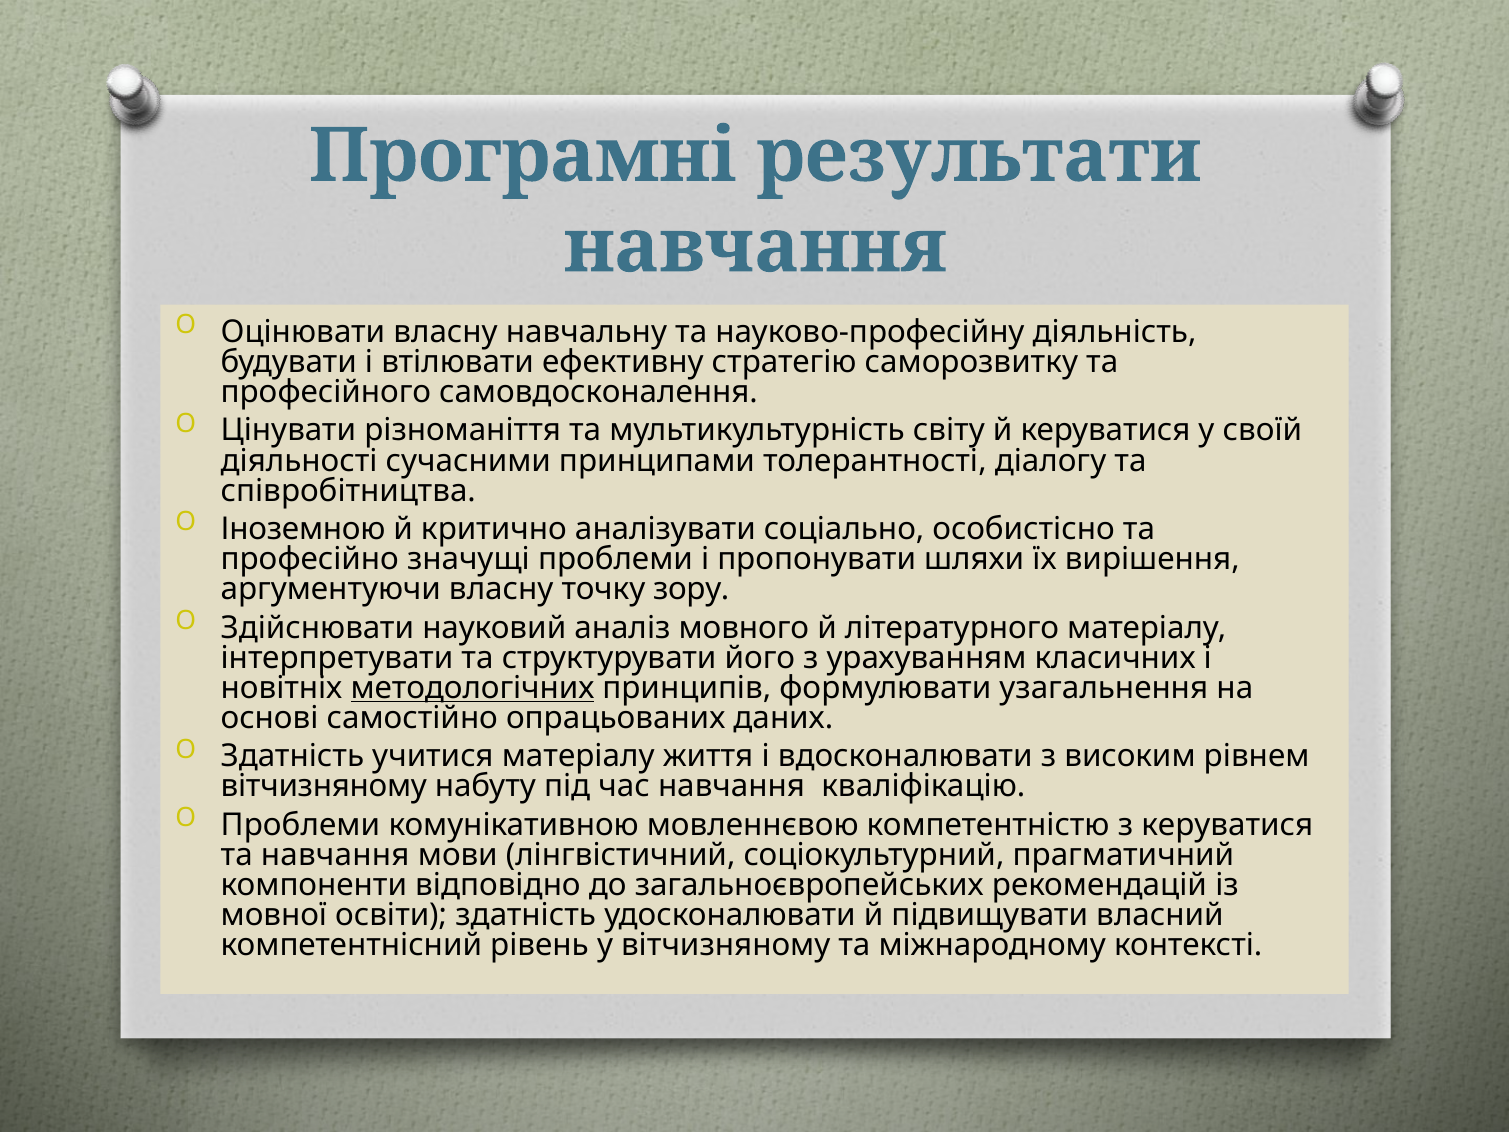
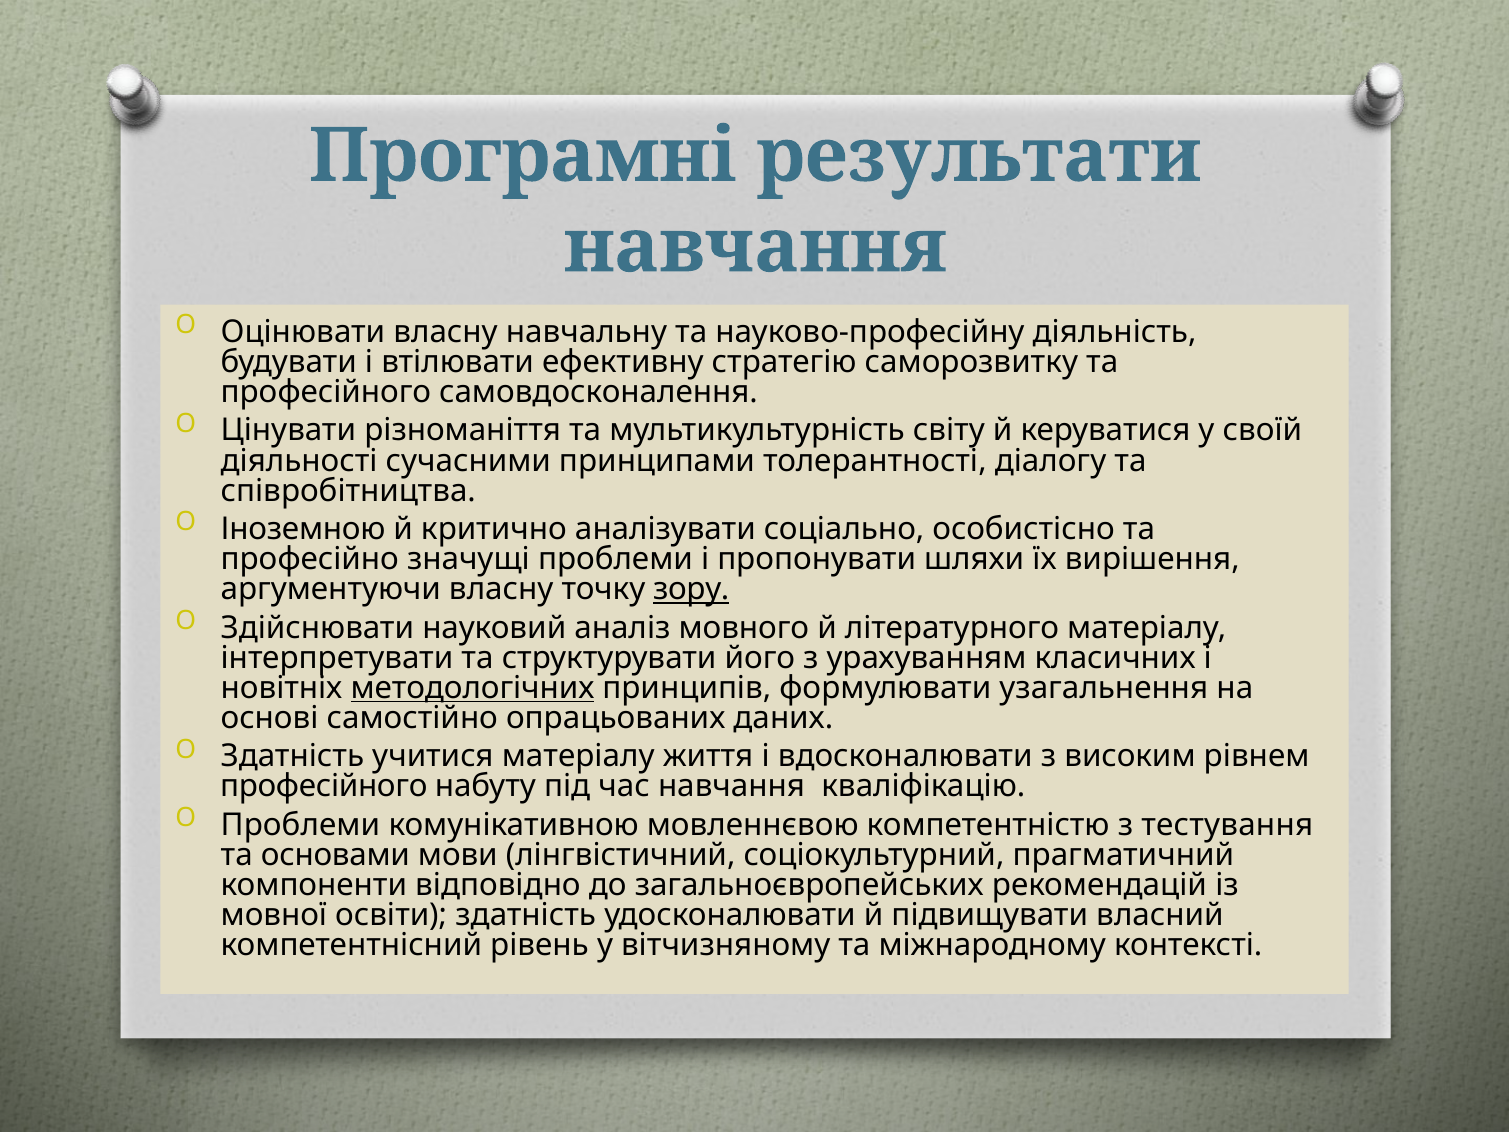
зору underline: none -> present (691, 589)
вітчизняному: вітчизняному -> професійного (324, 786)
з керуватися: керуватися -> тестування (1227, 825)
та навчання: навчання -> основами (335, 855)
